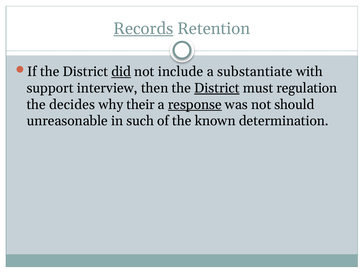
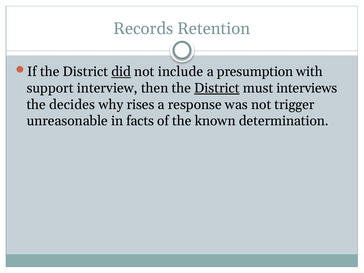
Records underline: present -> none (143, 29)
substantiate: substantiate -> presumption (255, 72)
regulation: regulation -> interviews (307, 88)
their: their -> rises (141, 105)
response underline: present -> none (195, 105)
should: should -> trigger (294, 105)
such: such -> facts (140, 121)
